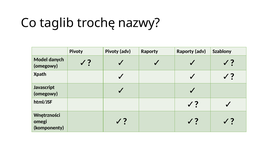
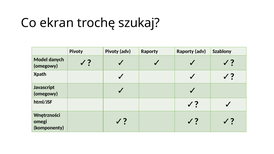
taglib: taglib -> ekran (57, 23)
nazwy: nazwy -> szukaj (139, 23)
